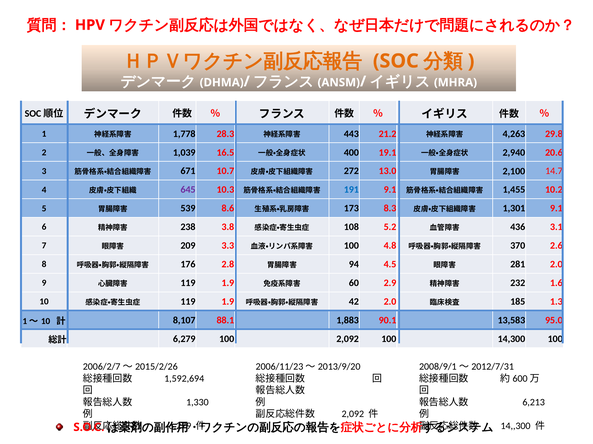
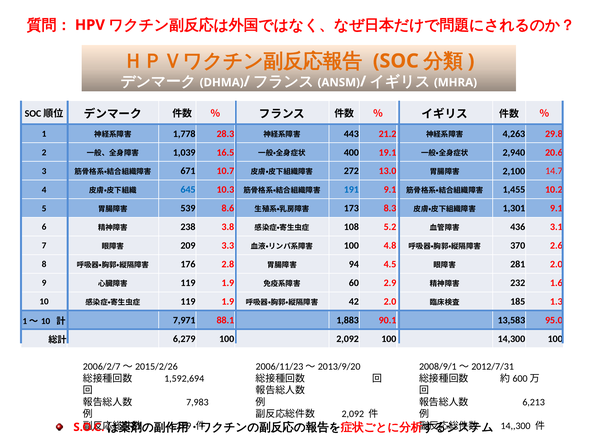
645 colour: purple -> blue (188, 190)
8,107: 8,107 -> 7,971 (184, 321)
1,330: 1,330 -> 7,983 (197, 403)
